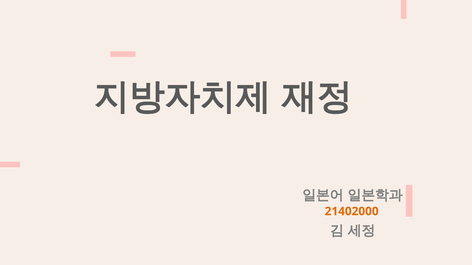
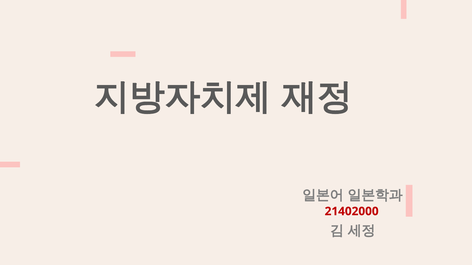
21402000 colour: orange -> red (352, 212)
